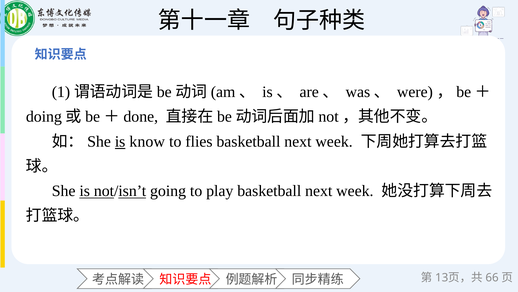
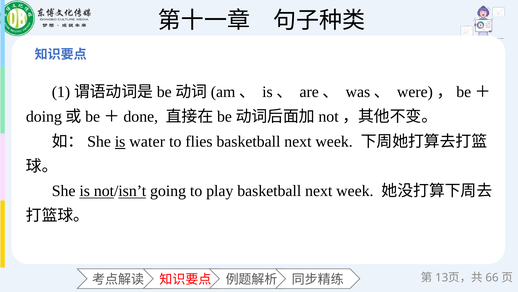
know: know -> water (147, 141)
